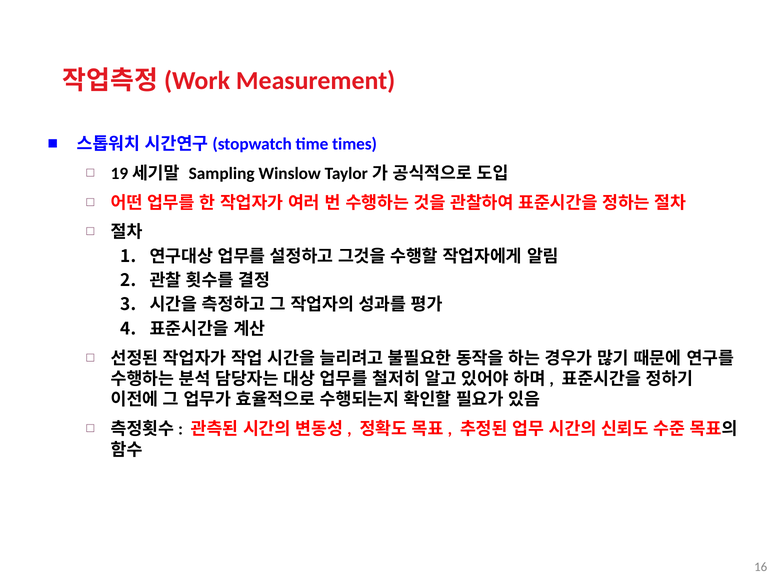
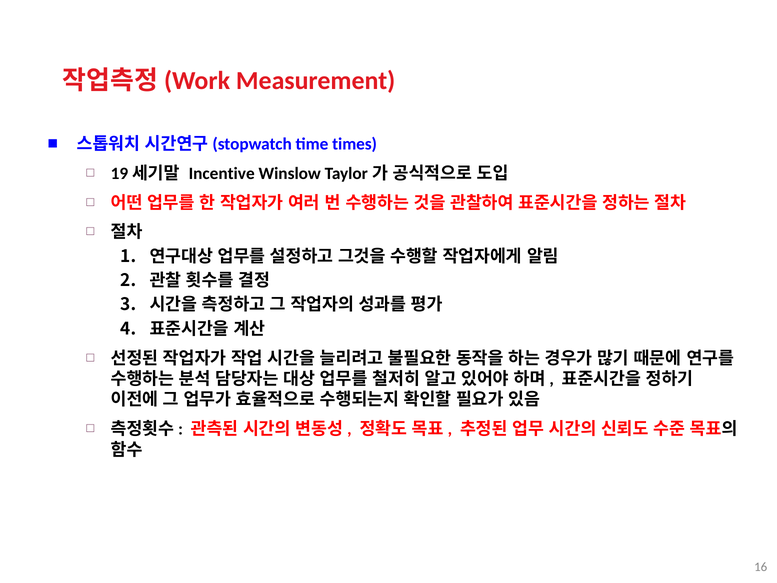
Sampling: Sampling -> Incentive (222, 173)
